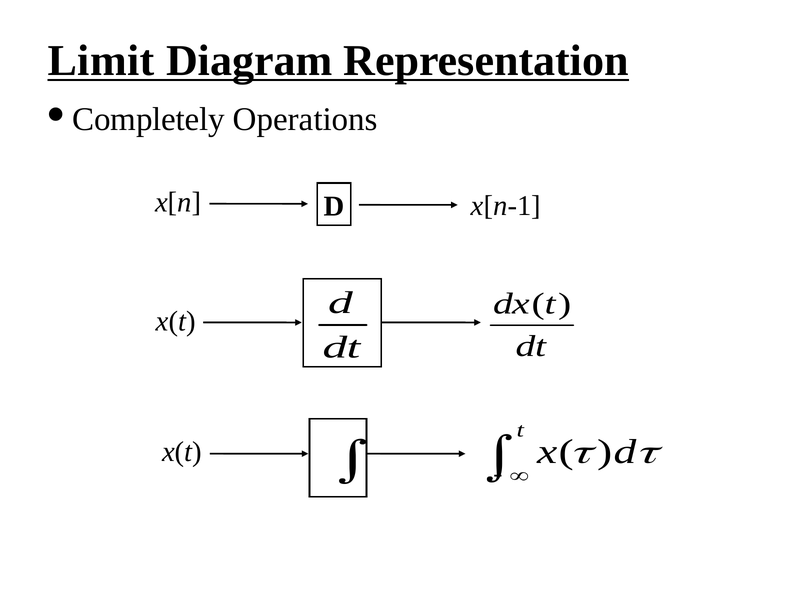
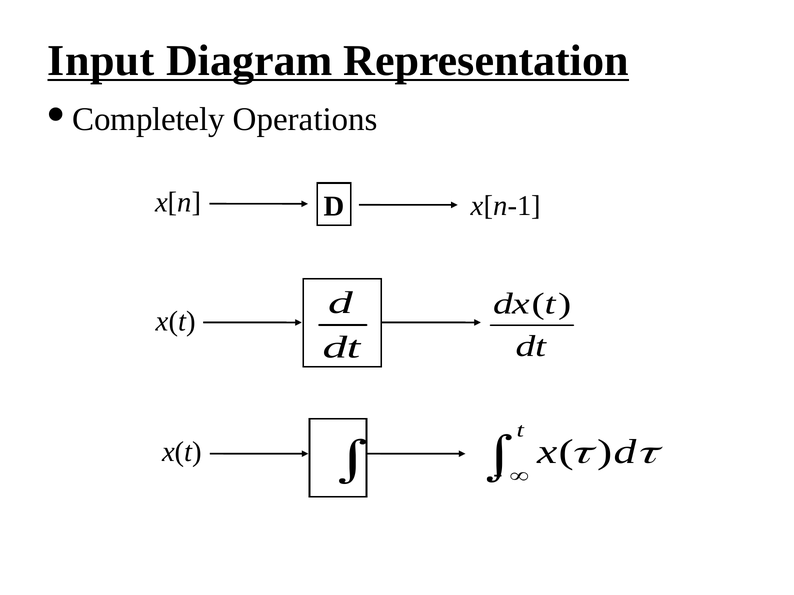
Limit: Limit -> Input (101, 61)
